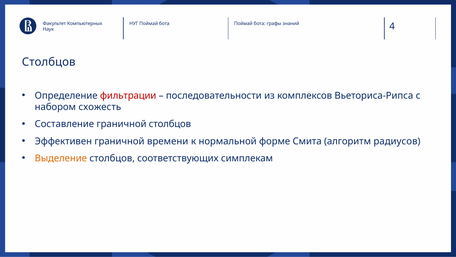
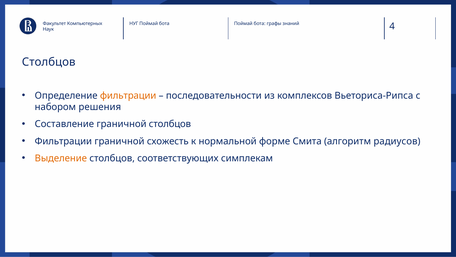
фильтрации colour: red -> orange (128, 95)
схожесть: схожесть -> решения (100, 107)
Эффективен: Эффективен -> Фильтрации (63, 141)
времени: времени -> схожесть (168, 141)
